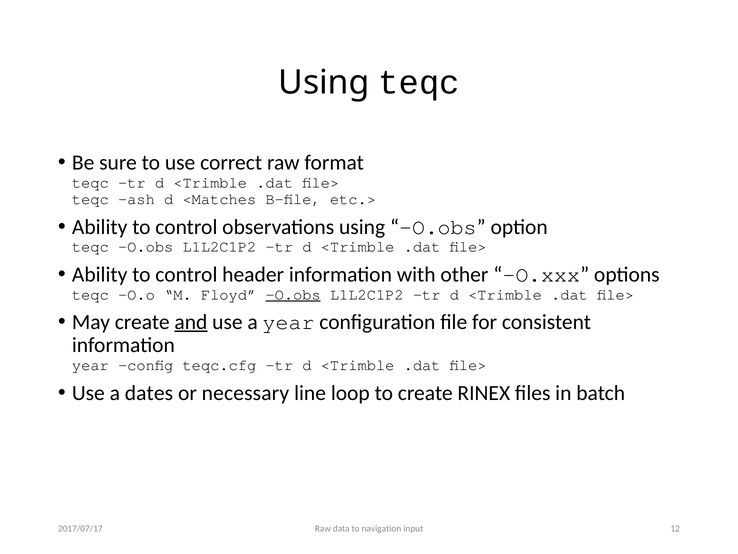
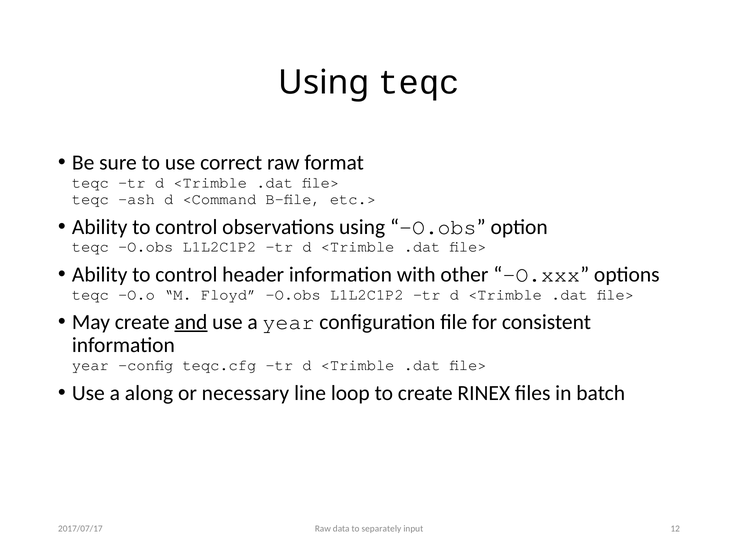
<Matches: <Matches -> <Command (219, 199)
O.obs underline: present -> none (293, 294)
dates: dates -> along (149, 393)
navigation: navigation -> separately (381, 528)
